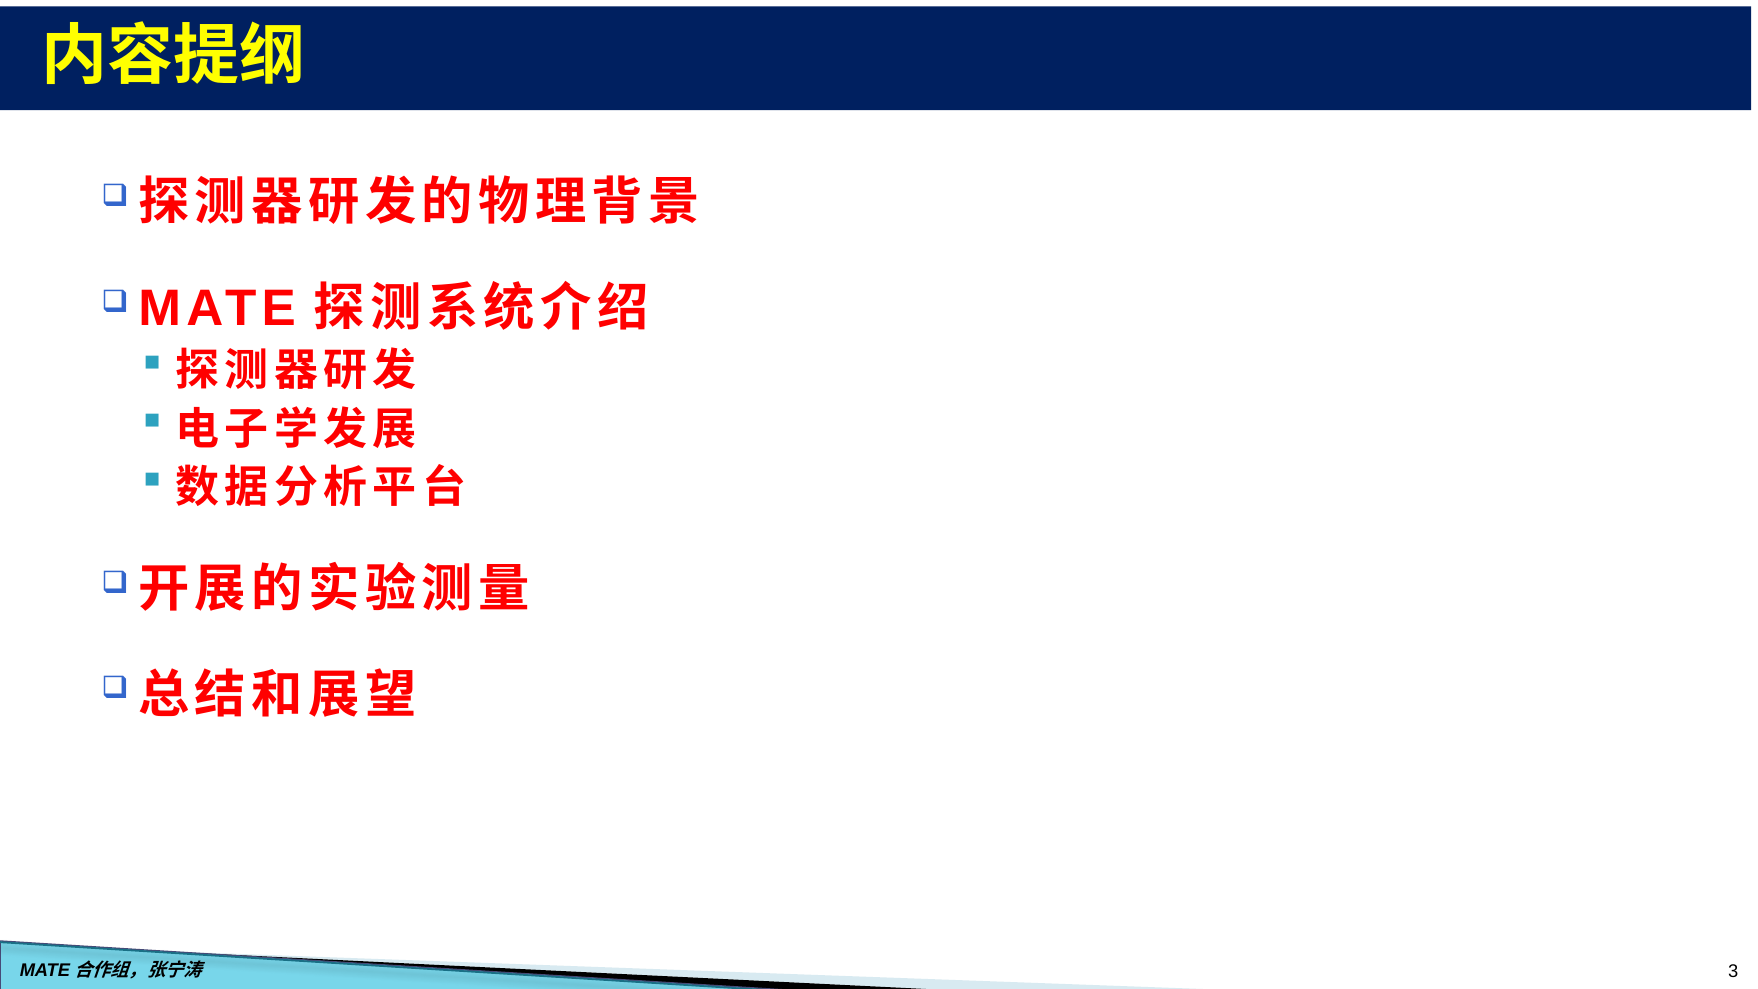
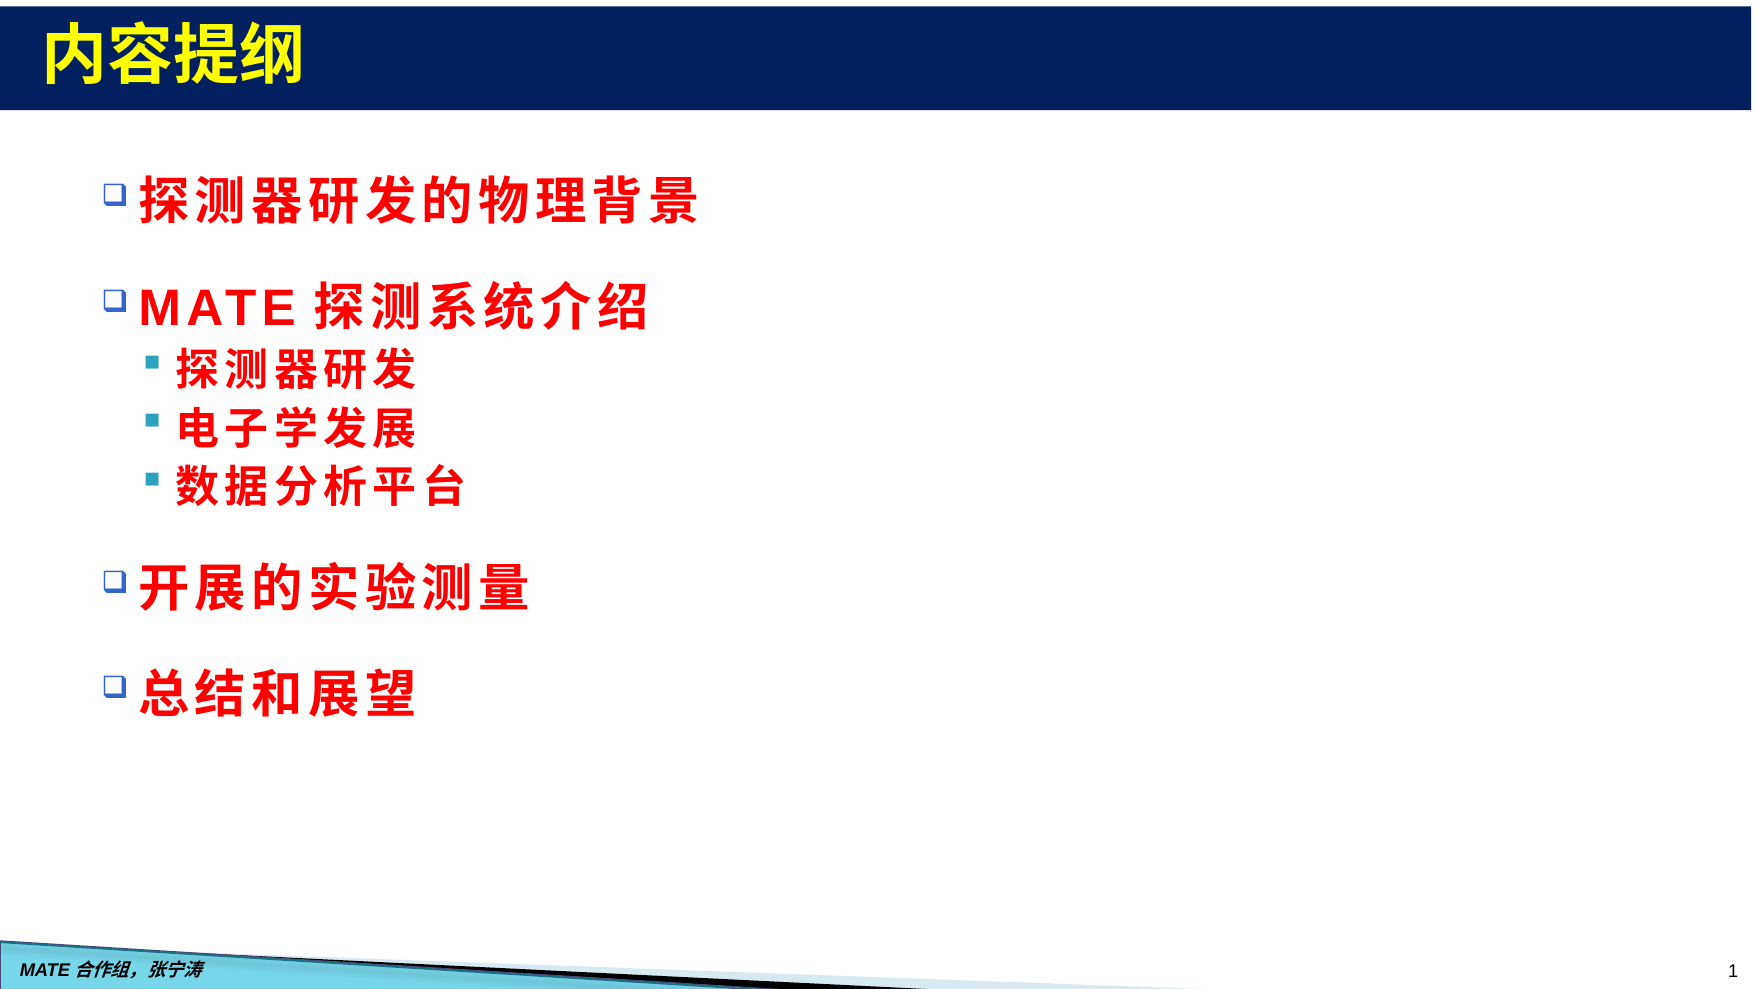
3: 3 -> 1 (1733, 972)
